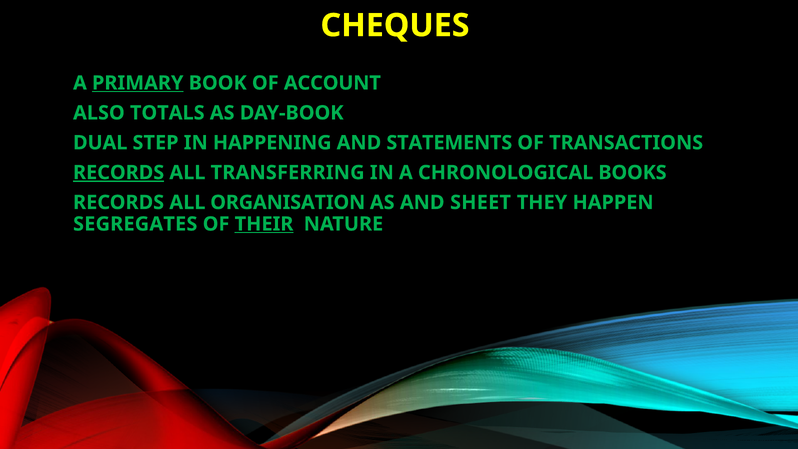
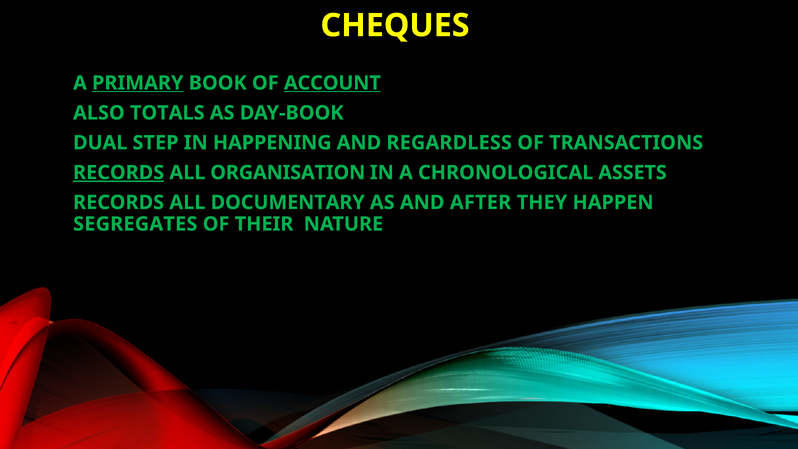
ACCOUNT underline: none -> present (332, 83)
STATEMENTS: STATEMENTS -> REGARDLESS (449, 143)
TRANSFERRING: TRANSFERRING -> ORGANISATION (288, 173)
BOOKS: BOOKS -> ASSETS (633, 173)
ORGANISATION: ORGANISATION -> DOCUMENTARY (288, 202)
SHEET: SHEET -> AFTER (481, 202)
THEIR underline: present -> none (264, 224)
